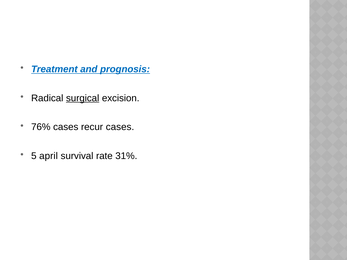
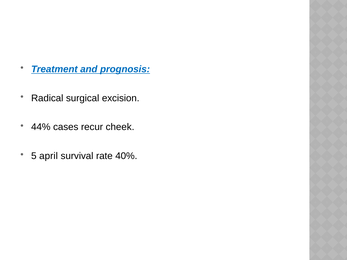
surgical underline: present -> none (83, 98)
76%: 76% -> 44% (41, 127)
recur cases: cases -> cheek (120, 127)
31%: 31% -> 40% (126, 156)
